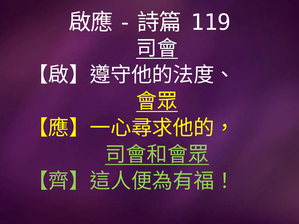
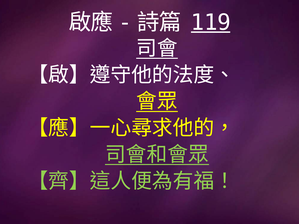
119 underline: none -> present (211, 23)
